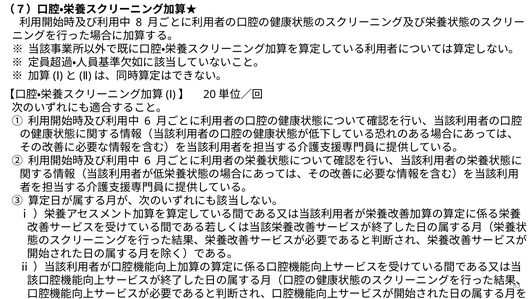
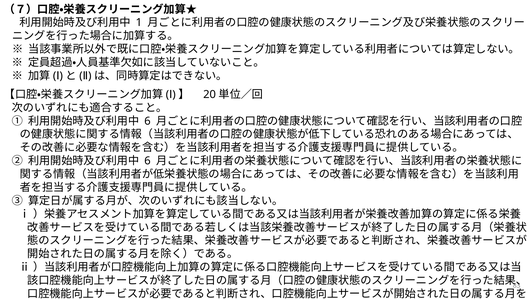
8: 8 -> 1 (139, 23)
